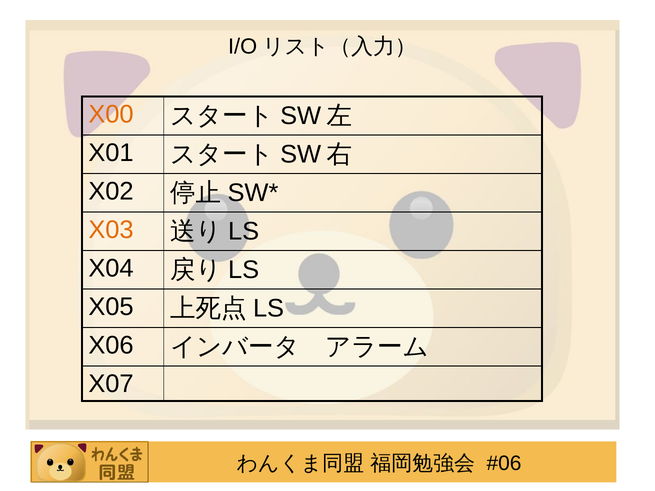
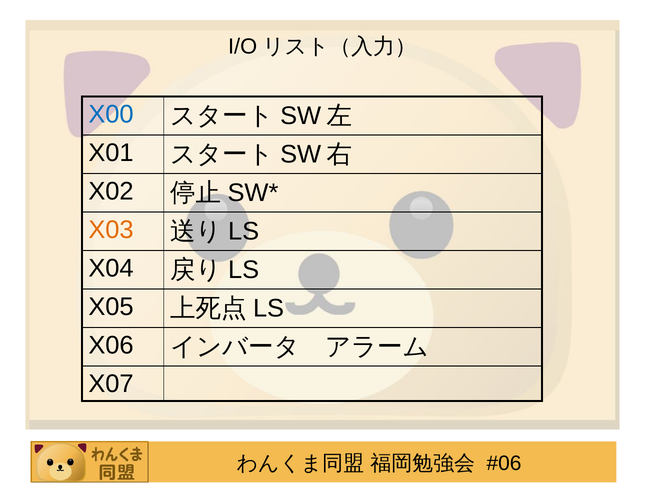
X00 colour: orange -> blue (111, 114)
